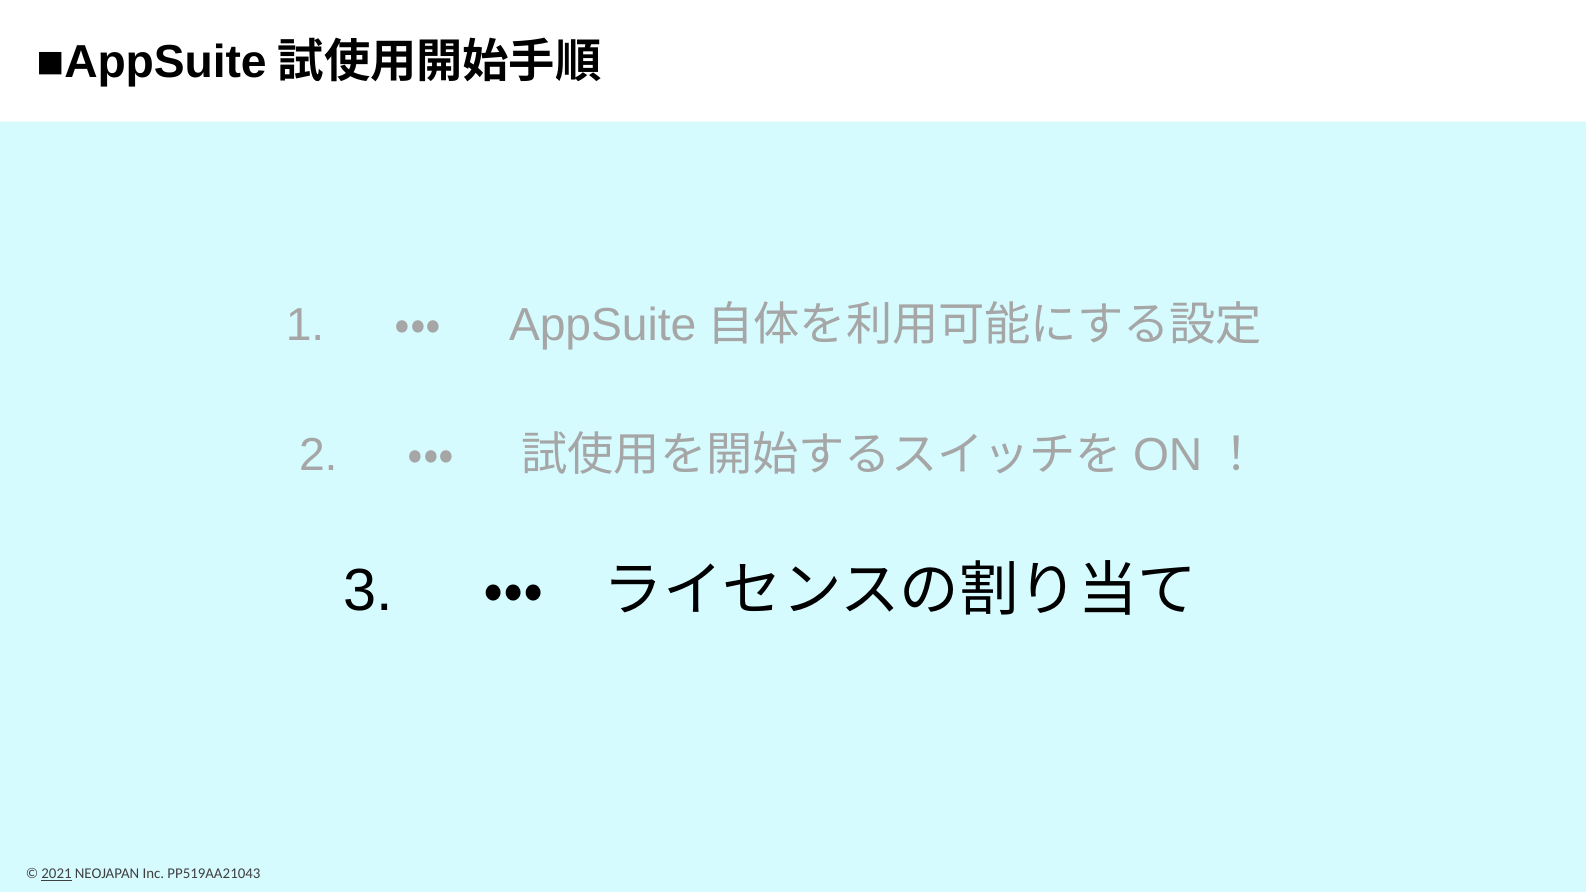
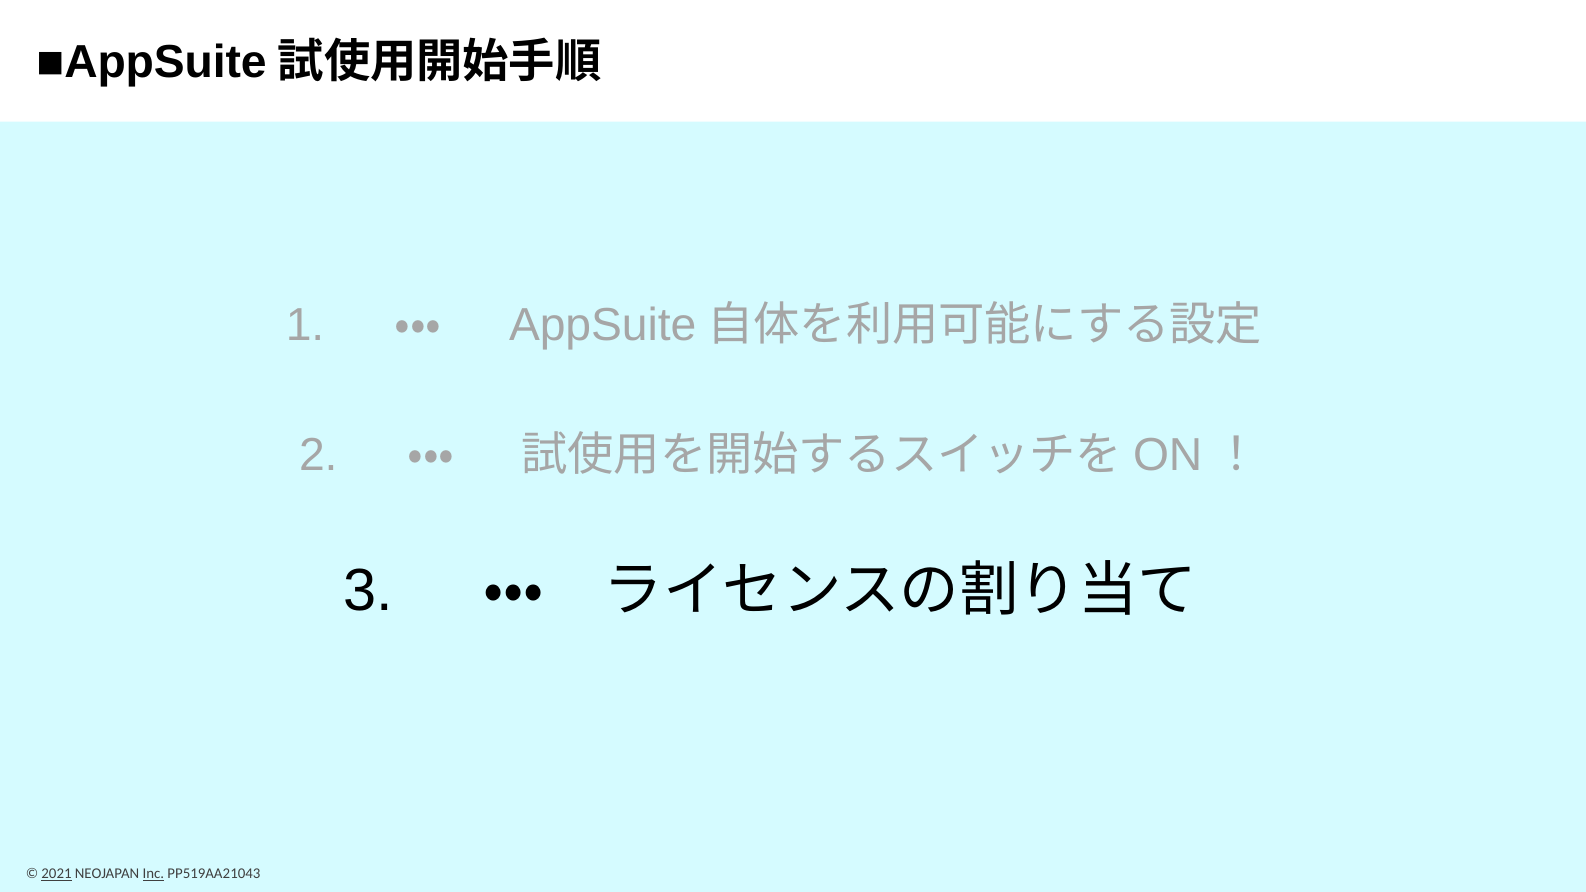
Inc underline: none -> present (153, 874)
